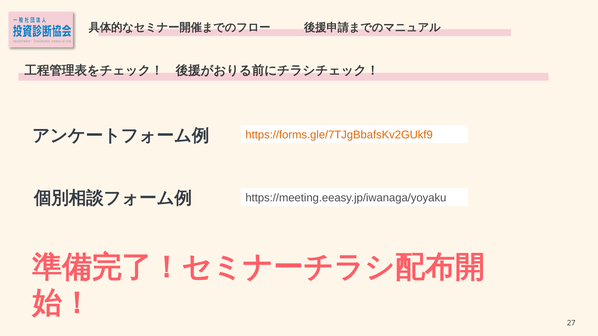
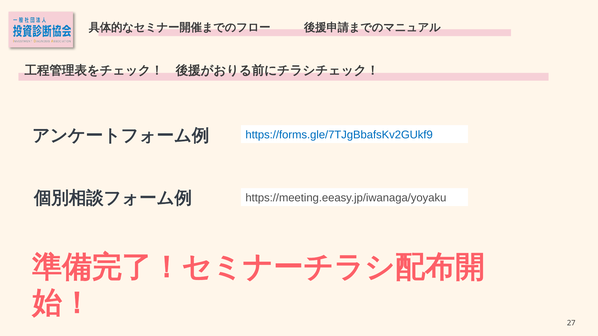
https://forms.gle/7TJgBbafsKv2GUkf9 colour: orange -> blue (339, 135)
